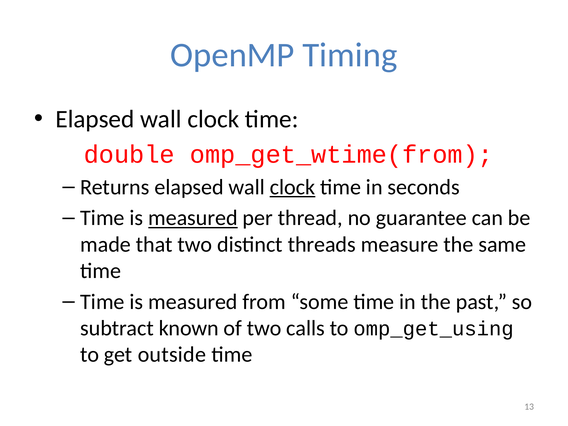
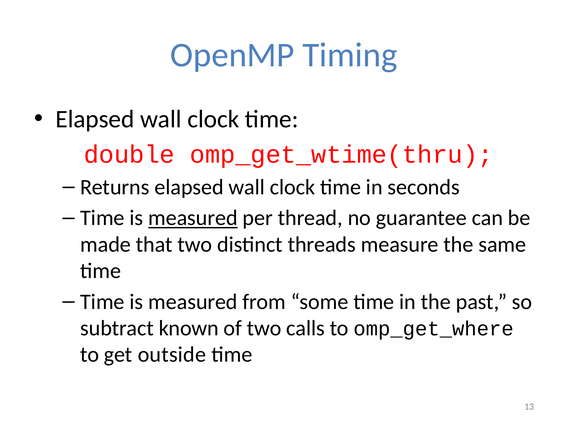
omp_get_wtime(from: omp_get_wtime(from -> omp_get_wtime(thru (342, 155)
clock underline: present -> none (293, 187)
omp_get_using: omp_get_using -> omp_get_where (434, 329)
